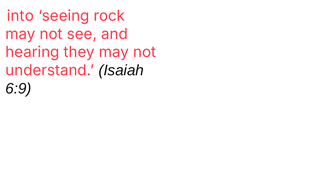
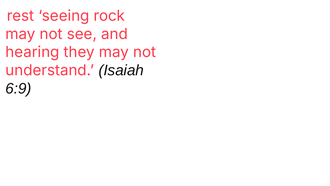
into: into -> rest (20, 16)
